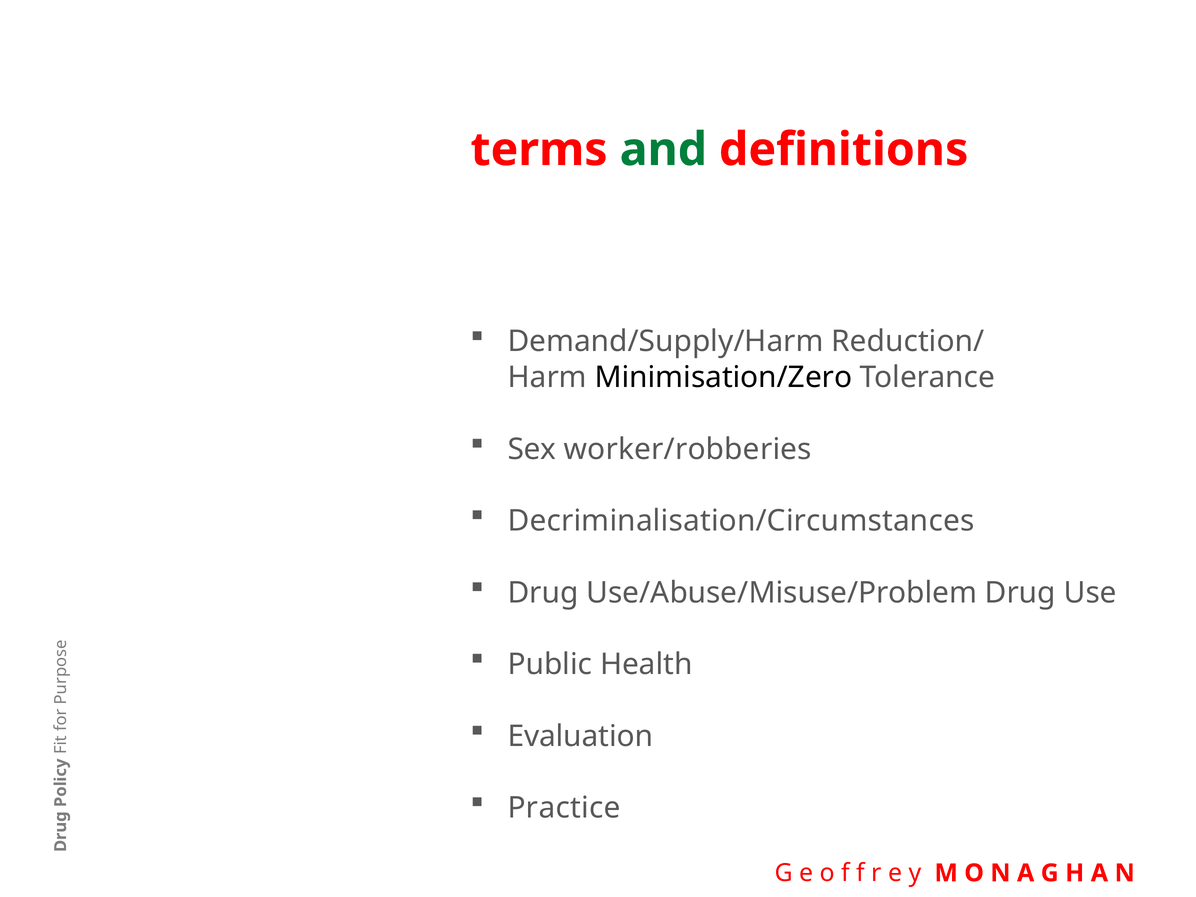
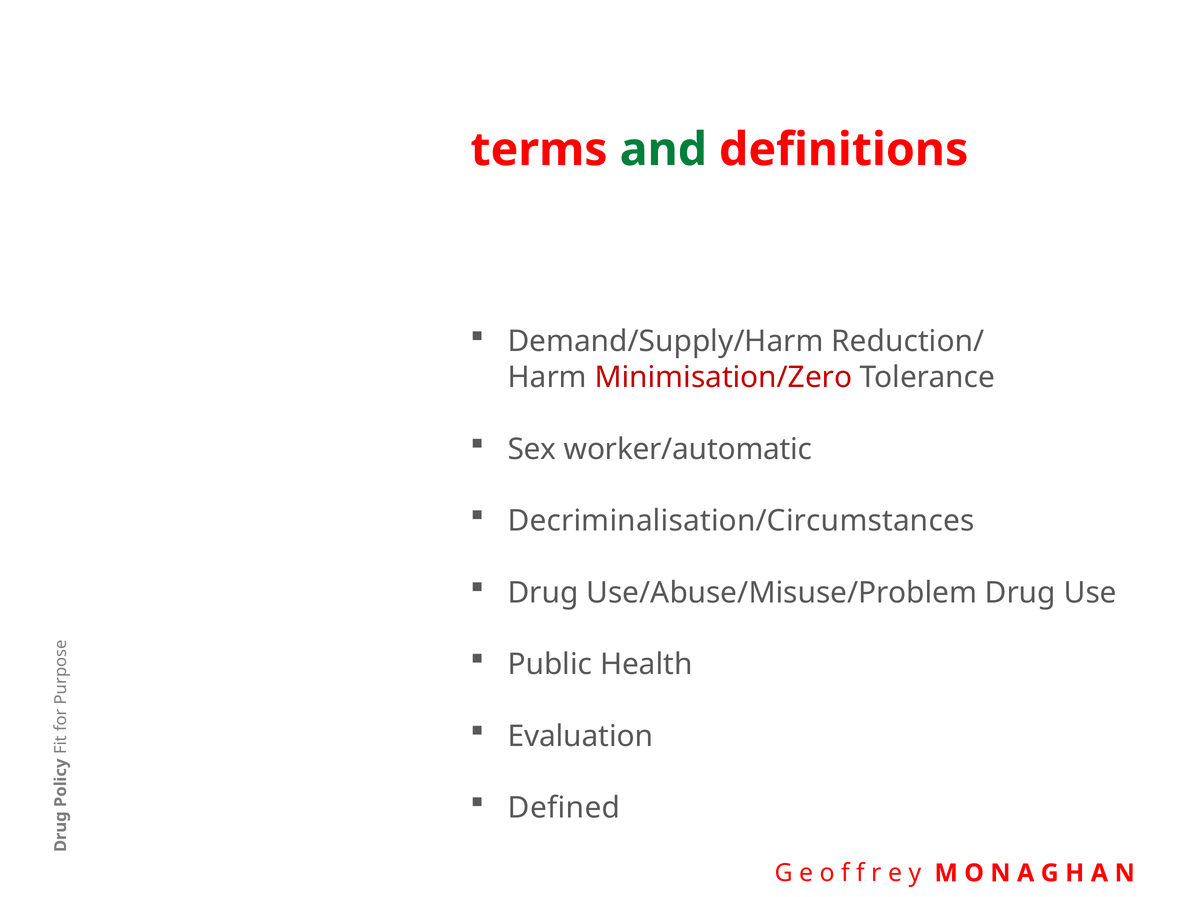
Minimisation/Zero colour: black -> red (723, 377)
worker/robberies: worker/robberies -> worker/automatic (688, 449)
Practice: Practice -> Defined (564, 808)
